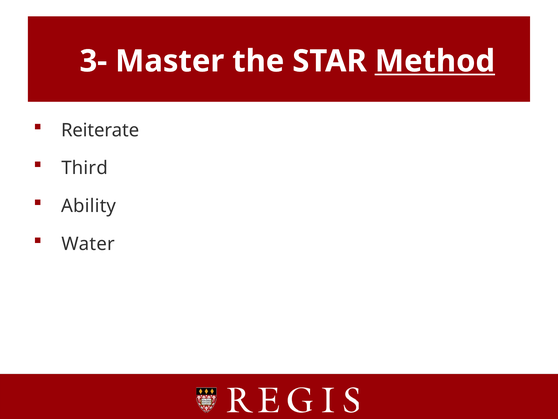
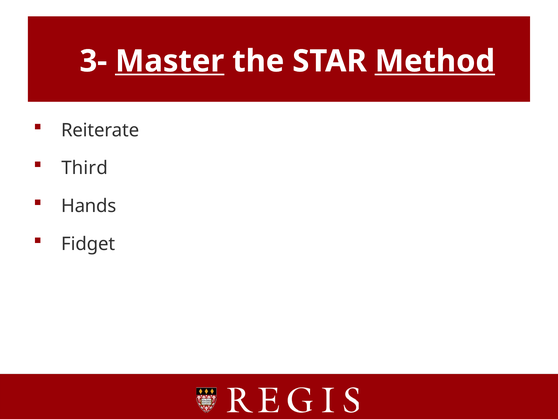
Master underline: none -> present (170, 61)
Ability: Ability -> Hands (89, 206)
Water: Water -> Fidget (88, 244)
